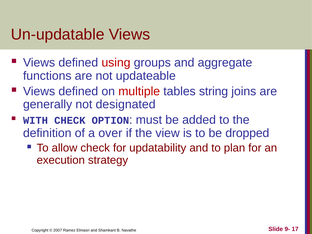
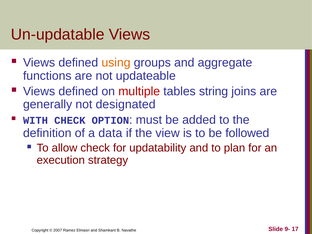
using colour: red -> orange (116, 63)
over: over -> data (110, 133)
dropped: dropped -> followed (247, 133)
